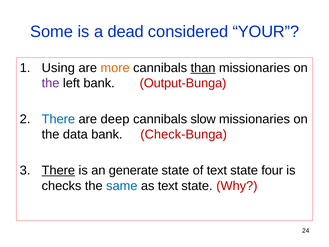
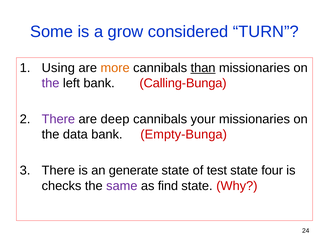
dead: dead -> grow (126, 32)
YOUR: YOUR -> TURN (266, 32)
Output-Bunga: Output-Bunga -> Calling-Bunga (183, 83)
There colour: blue -> purple (58, 119)
slow: slow -> your (203, 119)
Check-Bunga: Check-Bunga -> Empty-Bunga (184, 134)
There underline: present -> none (58, 170)
of text: text -> test (217, 170)
same colour: blue -> purple (122, 186)
as text: text -> find (168, 186)
